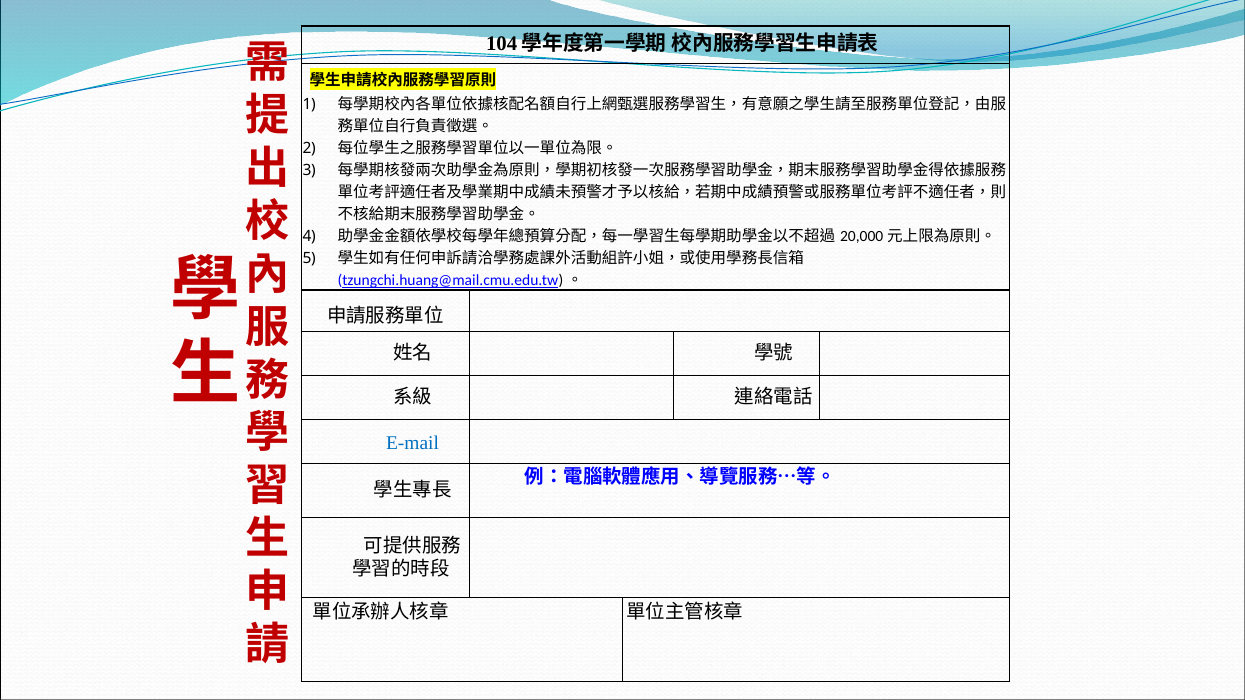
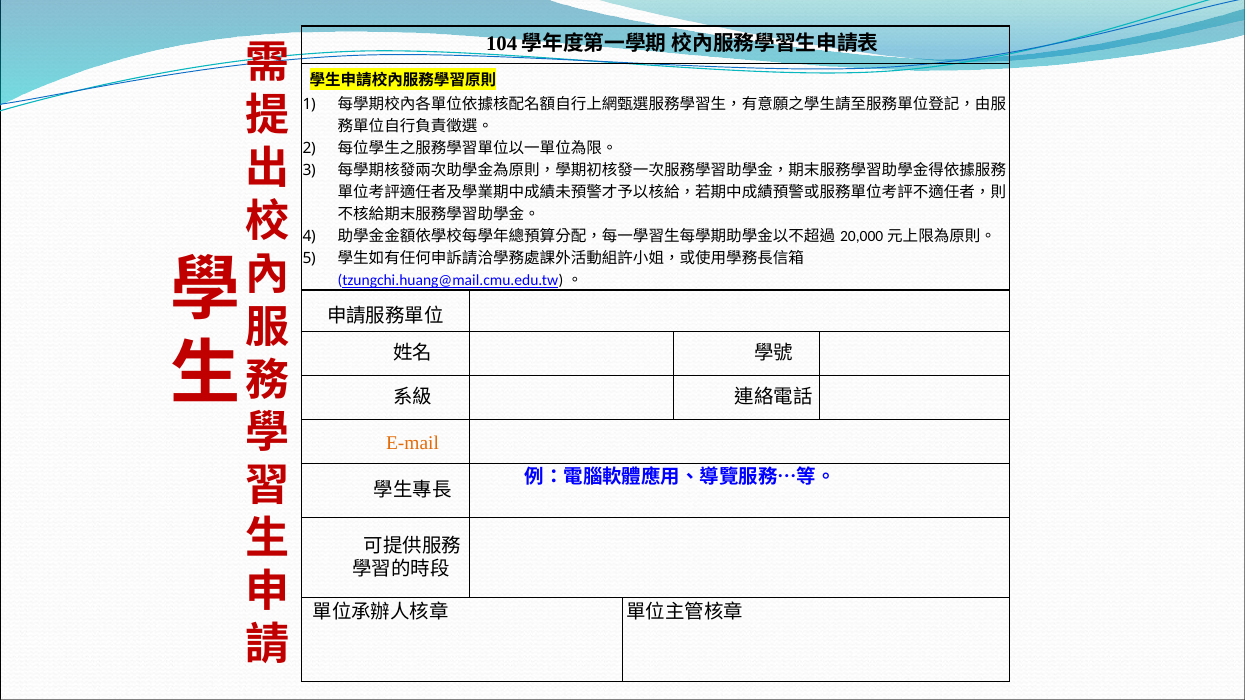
E-mail colour: blue -> orange (413, 443)
